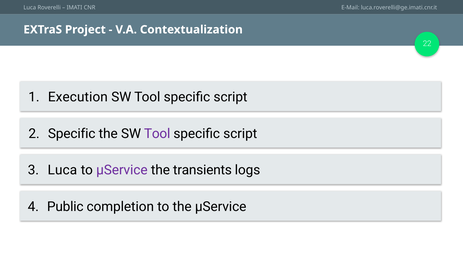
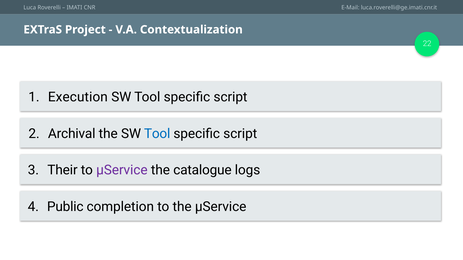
Specific: Specific -> Archival (72, 134)
Tool colour: purple -> blue (157, 134)
Luca: Luca -> Their (62, 170)
transients: transients -> catalogue (202, 170)
